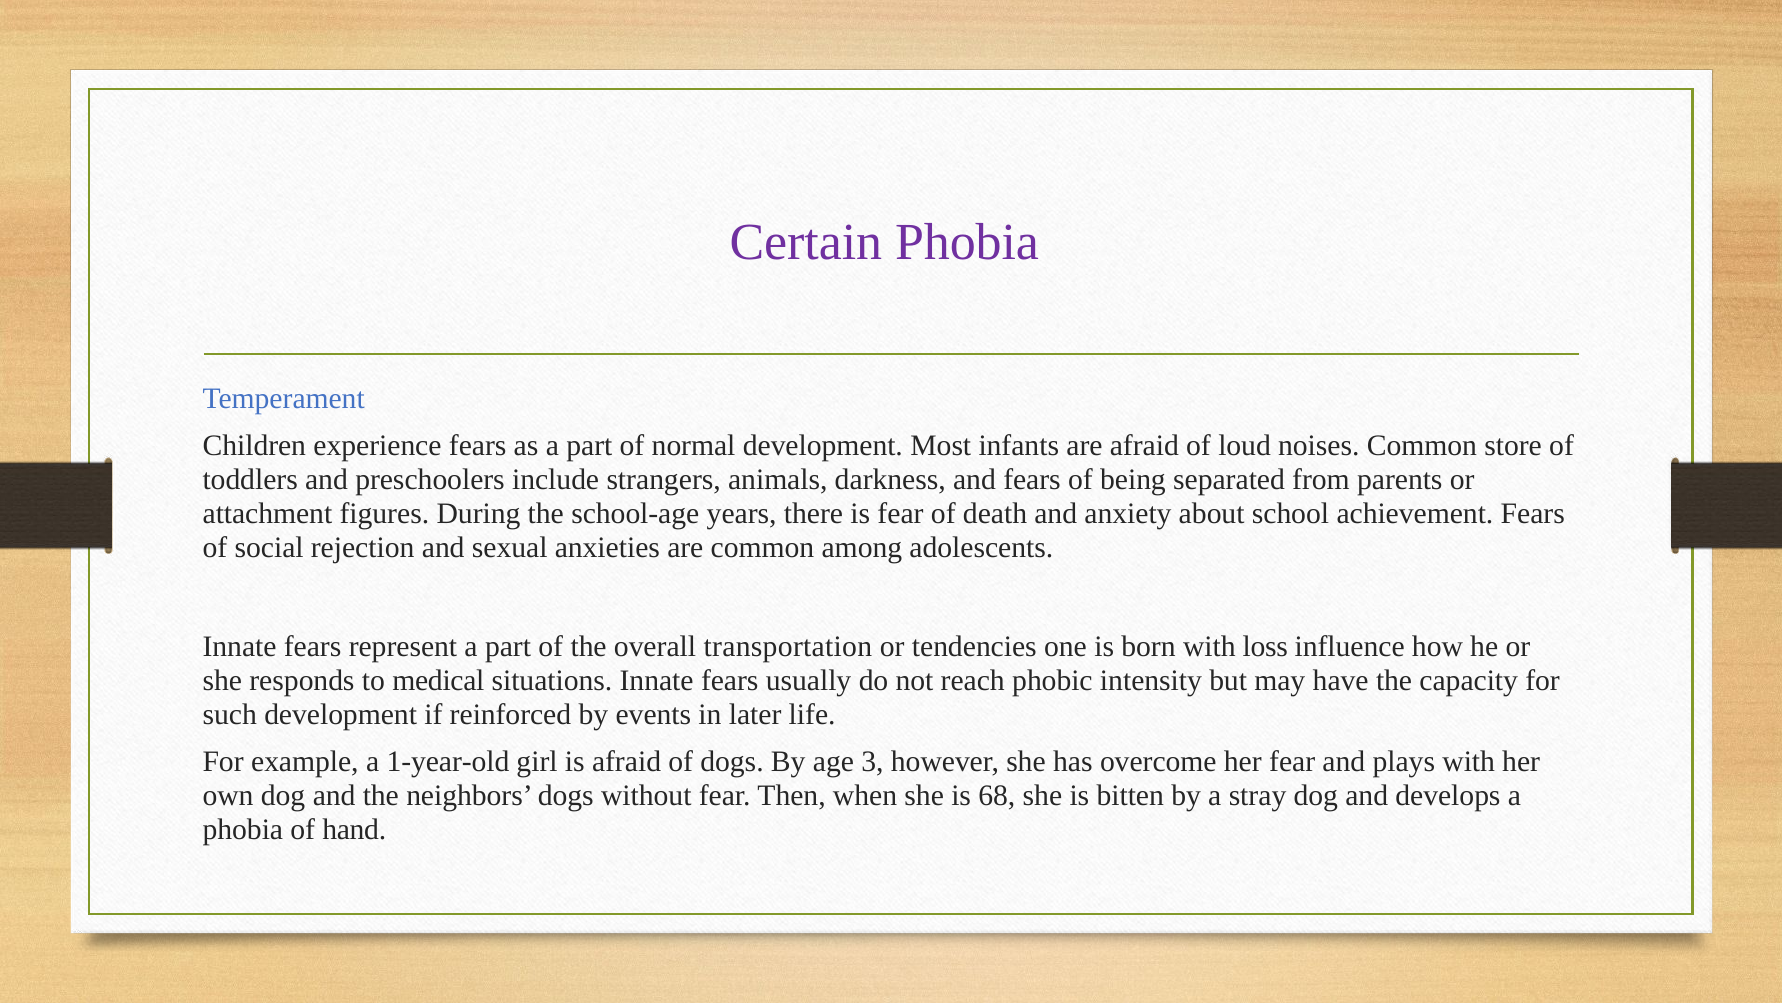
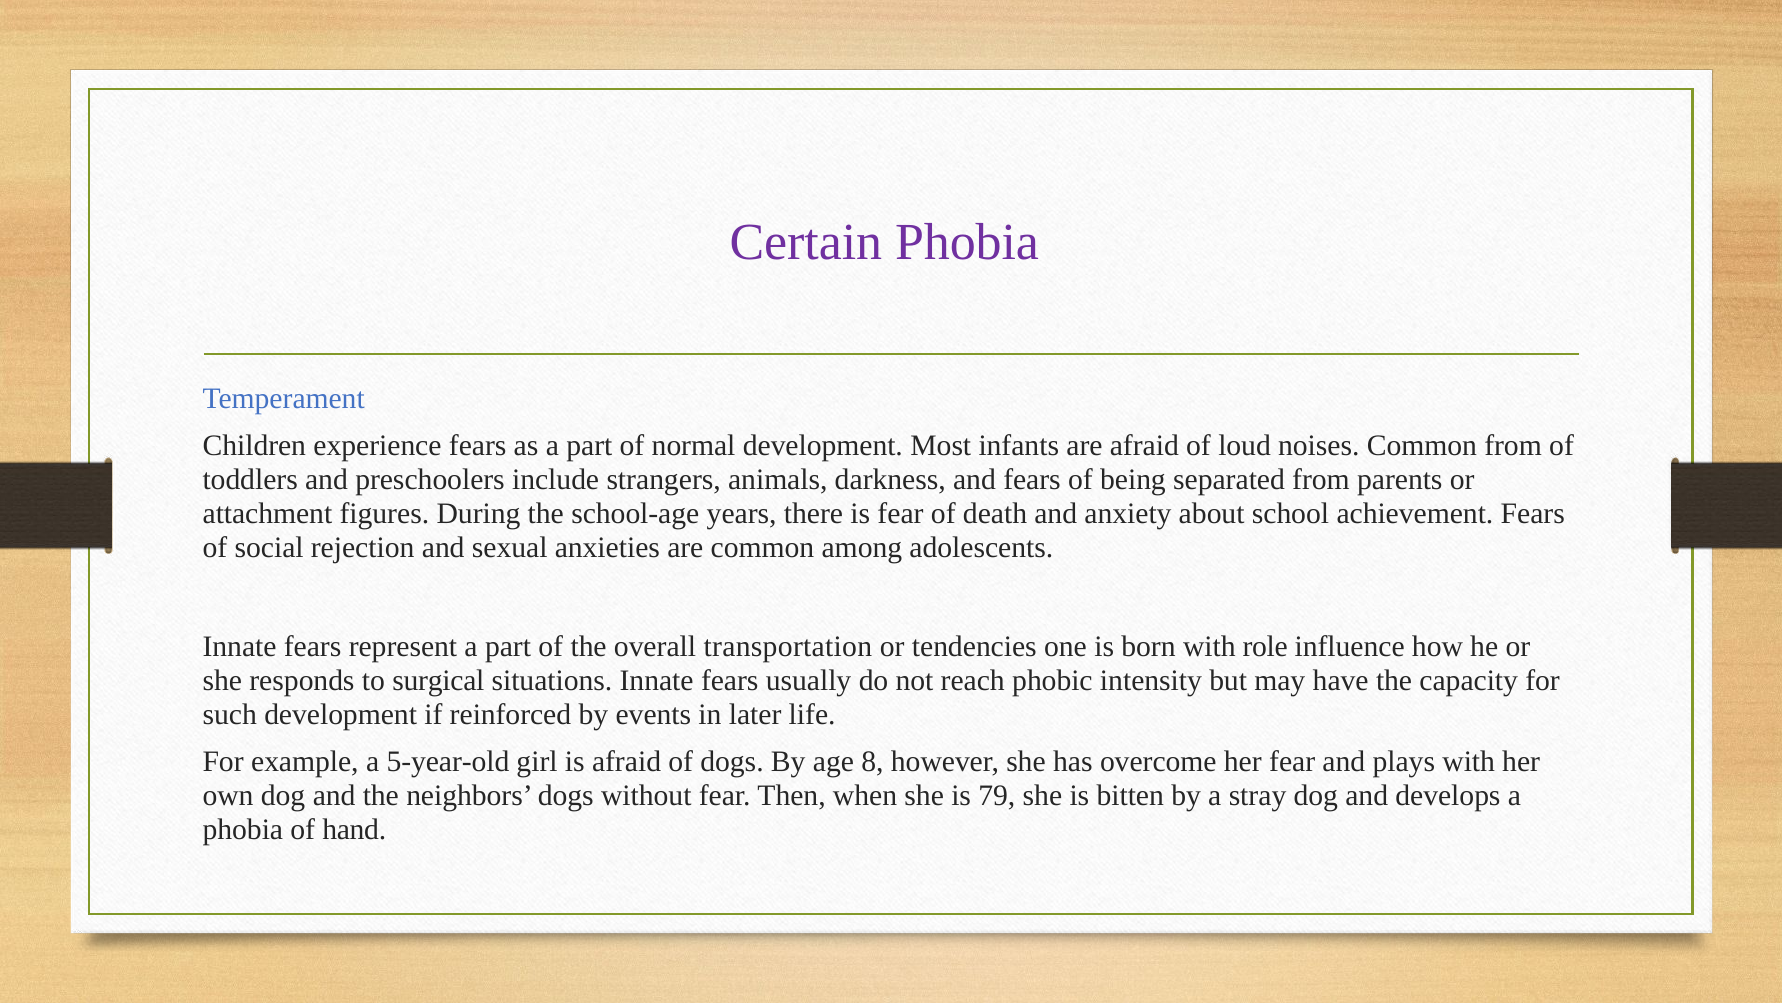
Common store: store -> from (1513, 446)
loss: loss -> role (1265, 646)
medical: medical -> surgical (438, 680)
1-year-old: 1-year-old -> 5-year-old (448, 761)
3: 3 -> 8 (872, 761)
68: 68 -> 79 (997, 795)
